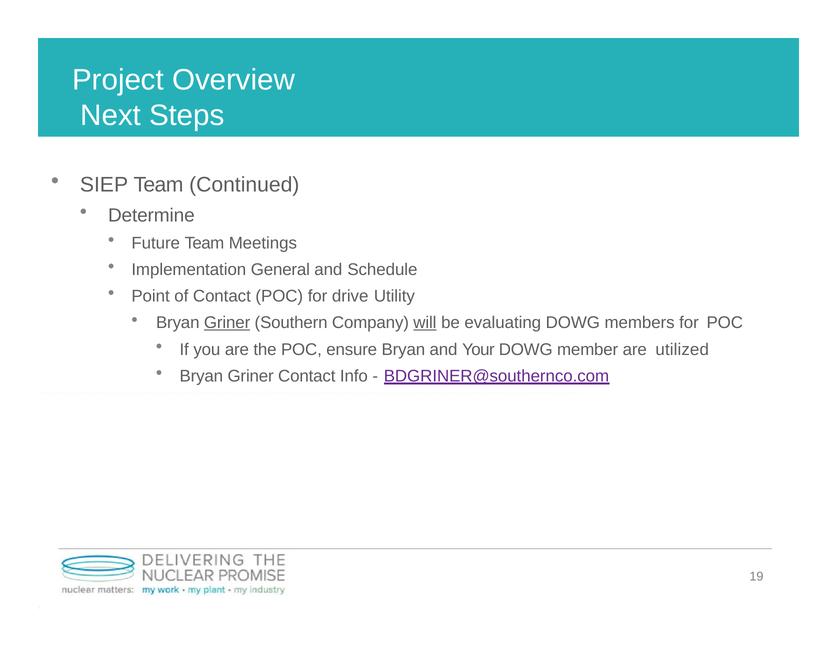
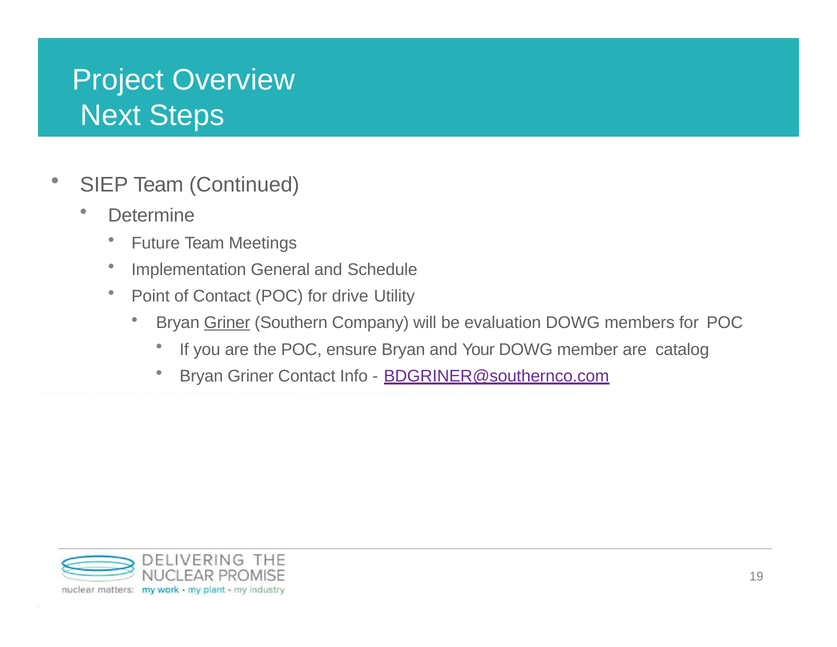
will underline: present -> none (425, 323)
evaluating: evaluating -> evaluation (503, 323)
utilized: utilized -> catalog (682, 349)
